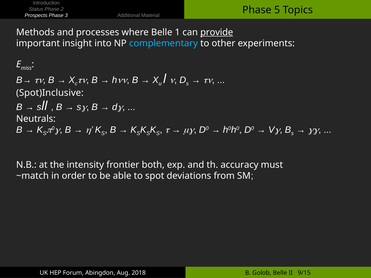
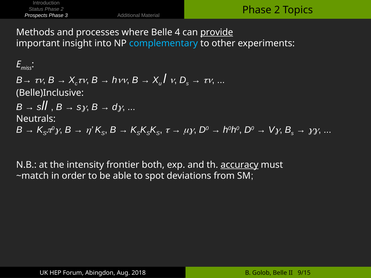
5: 5 -> 2 (277, 10)
1: 1 -> 4 (177, 32)
Spot)Inclusive: Spot)Inclusive -> Belle)Inclusive (50, 93)
accuracy underline: none -> present (239, 165)
